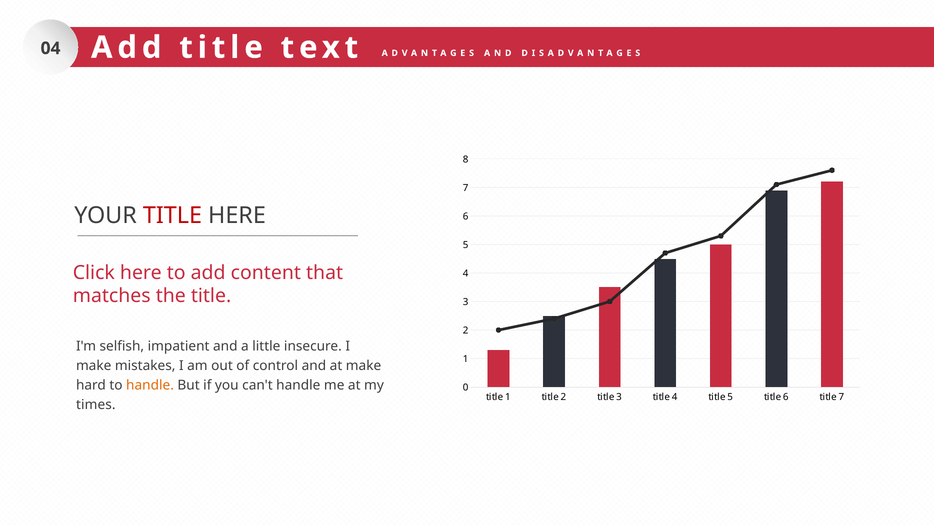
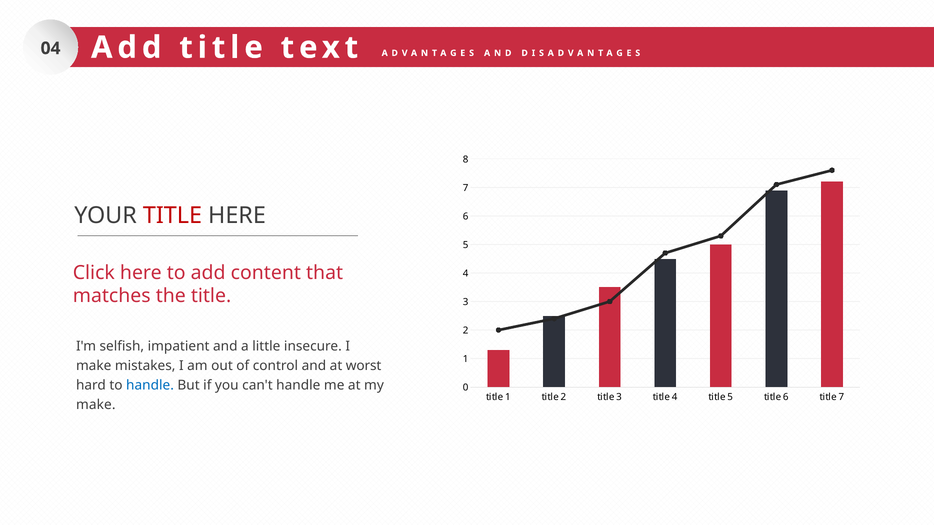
at make: make -> worst (364, 366)
handle colour: orange -> blue (150, 385)
times: times -> make (96, 405)
